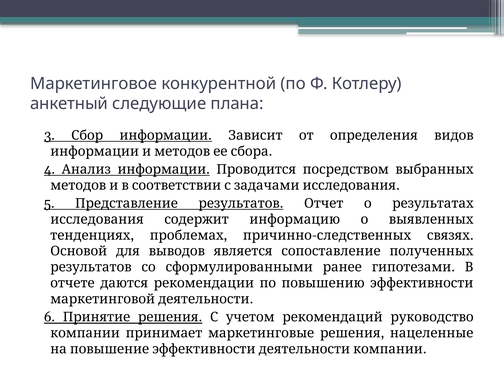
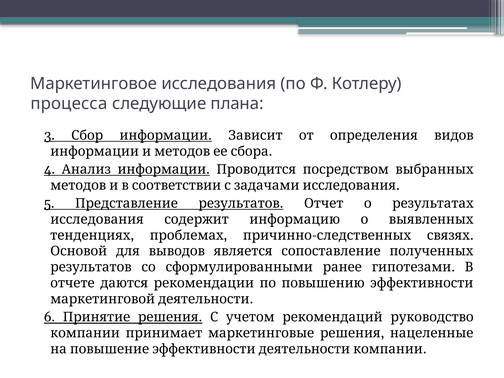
Маркетинговое конкурентной: конкурентной -> исследования (219, 83)
анкетный: анкетный -> процесса (69, 104)
